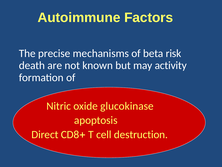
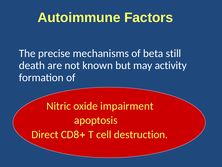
risk: risk -> still (174, 53)
glucokinase: glucokinase -> impairment (127, 106)
